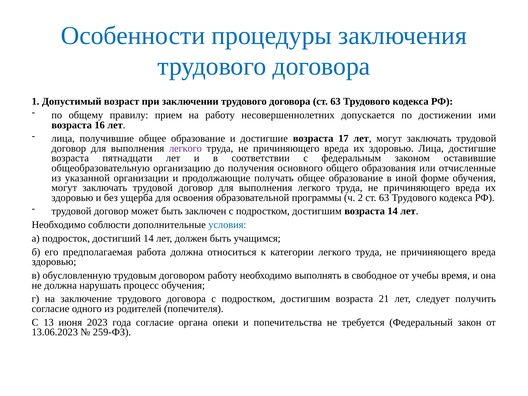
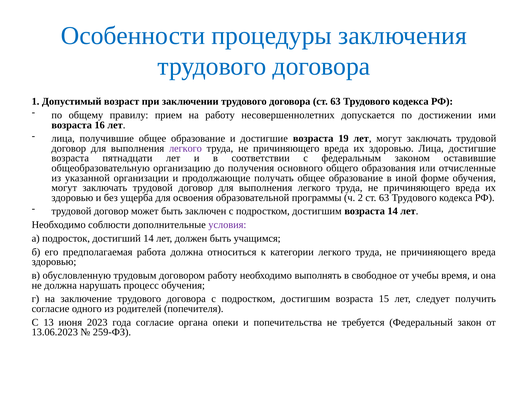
17: 17 -> 19 (343, 139)
условия colour: blue -> purple (227, 225)
21: 21 -> 15 (384, 299)
